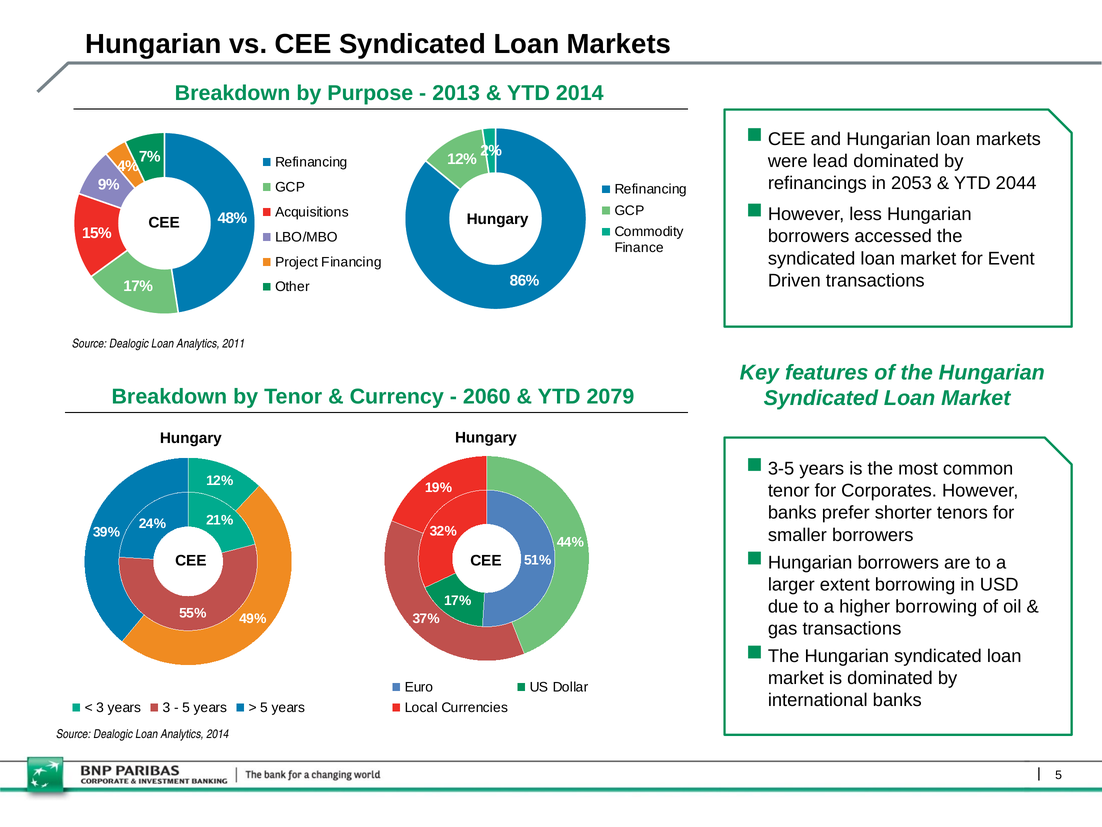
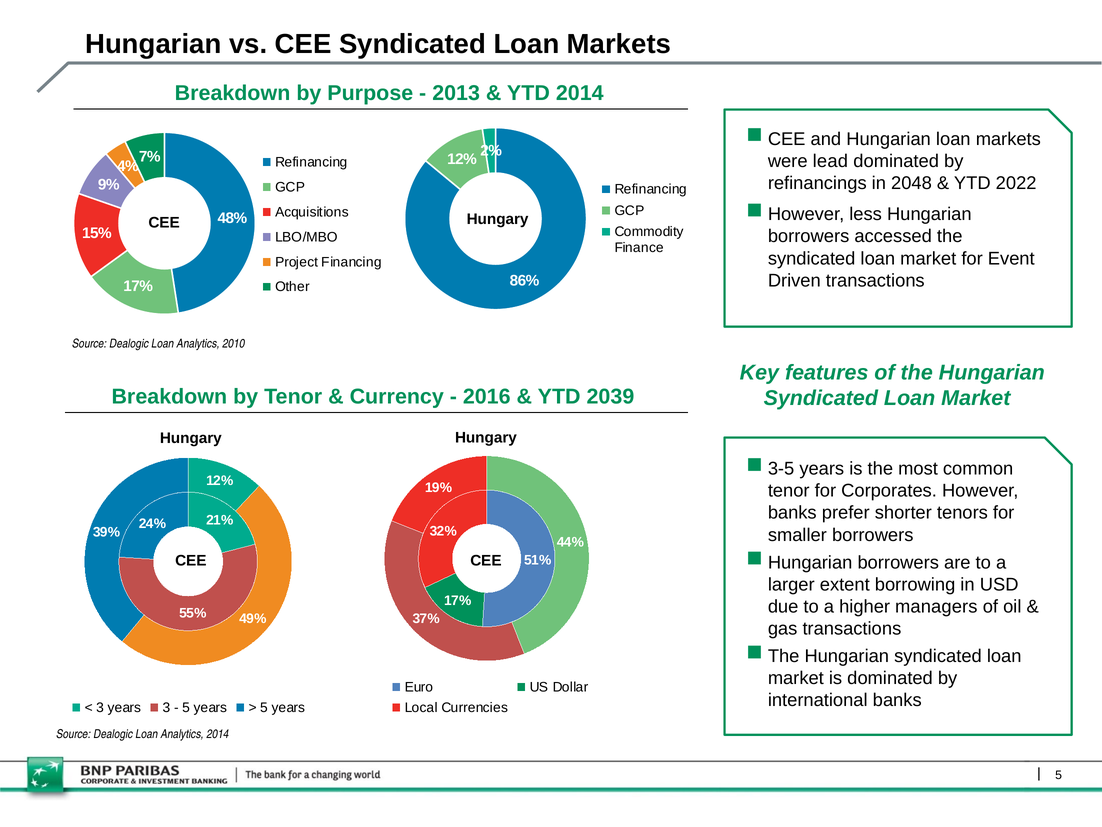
2053: 2053 -> 2048 (911, 183)
2044: 2044 -> 2022 (1016, 183)
2011: 2011 -> 2010 (234, 343)
2060: 2060 -> 2016 (487, 396)
2079: 2079 -> 2039 (610, 396)
higher borrowing: borrowing -> managers (936, 606)
